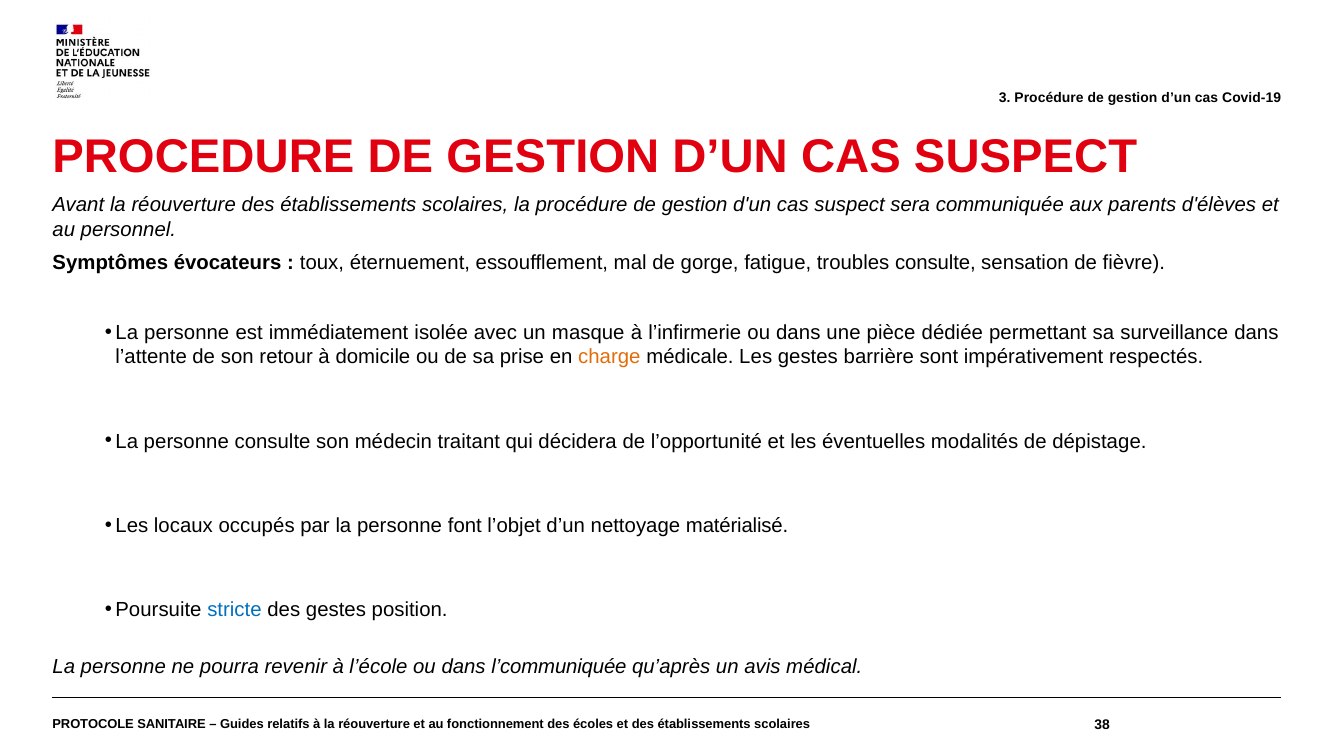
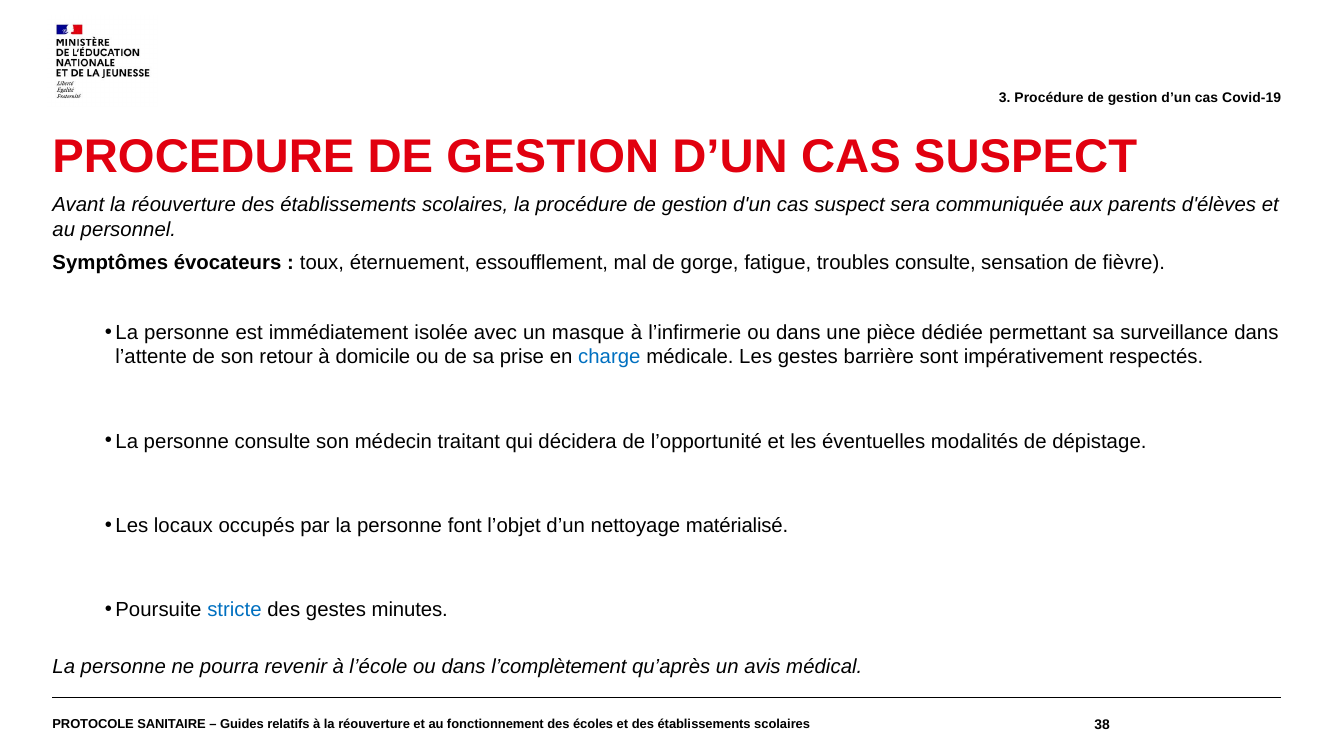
charge colour: orange -> blue (609, 357)
position: position -> minutes (410, 610)
l’communiquée: l’communiquée -> l’complètement (559, 666)
